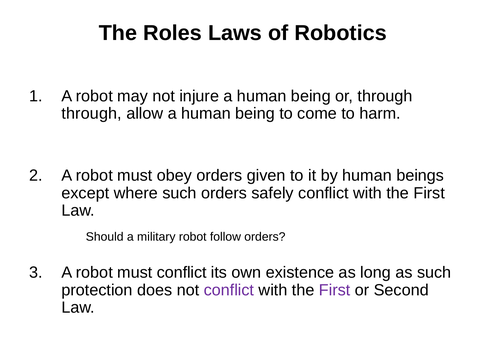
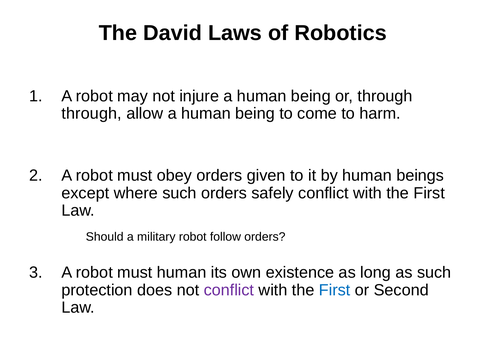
Roles: Roles -> David (173, 33)
must conflict: conflict -> human (182, 273)
First colour: purple -> blue (335, 290)
